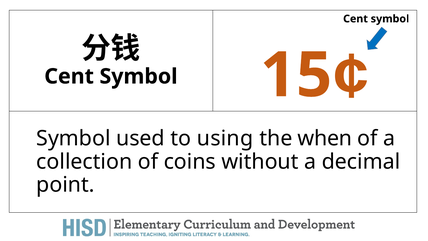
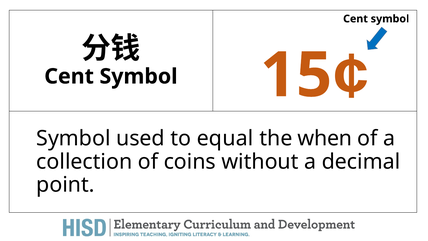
using: using -> equal (225, 138)
